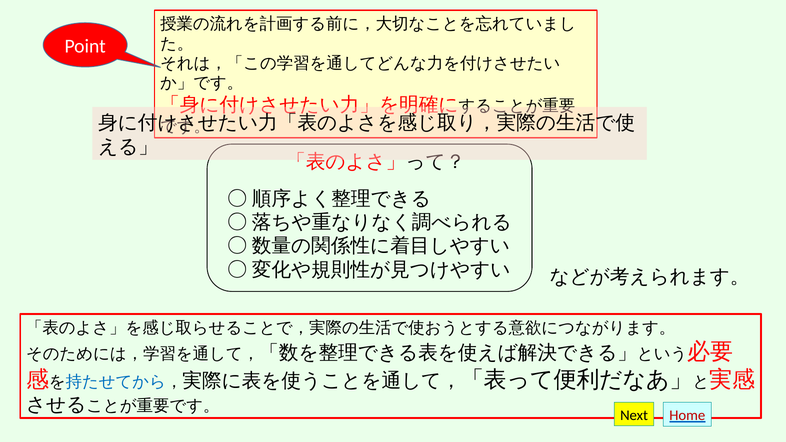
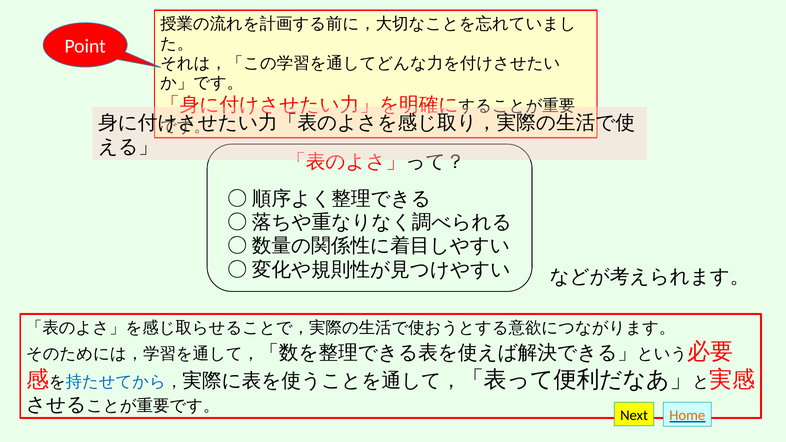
Home colour: red -> orange (687, 415)
